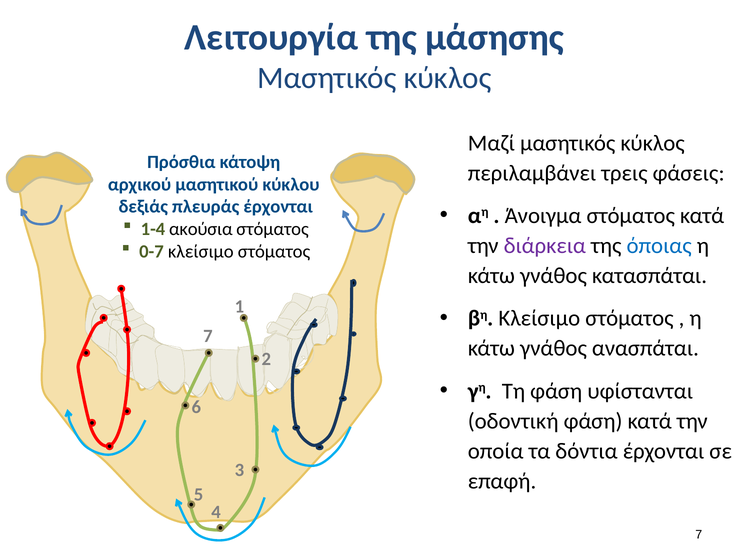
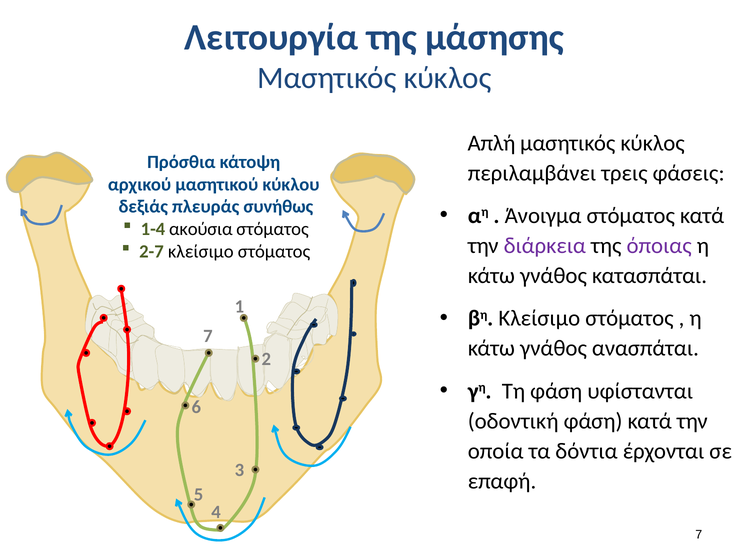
Μαζί: Μαζί -> Απλή (492, 143)
πλευράς έρχονται: έρχονται -> συνήθως (278, 207)
όποιας colour: blue -> purple (659, 246)
0-7: 0-7 -> 2-7 (151, 252)
